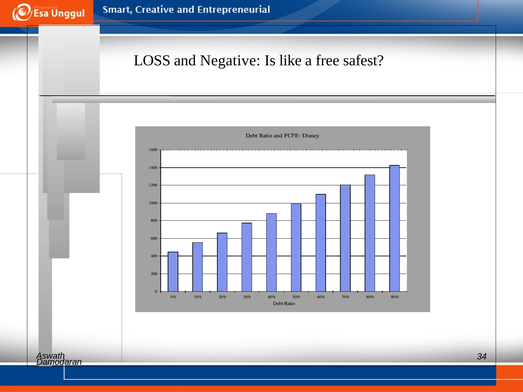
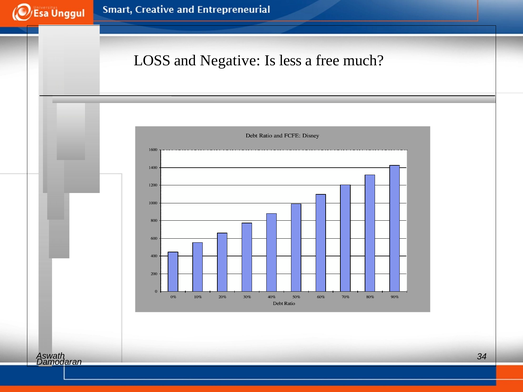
like: like -> less (290, 61)
safest: safest -> much (363, 61)
